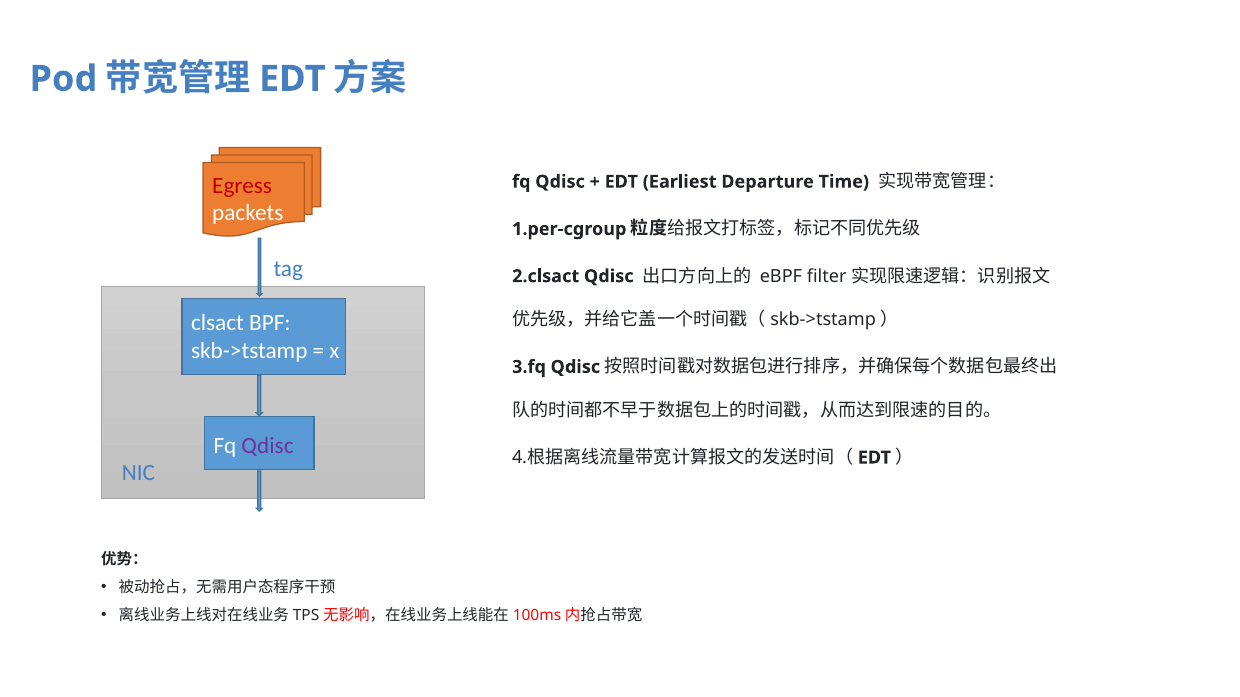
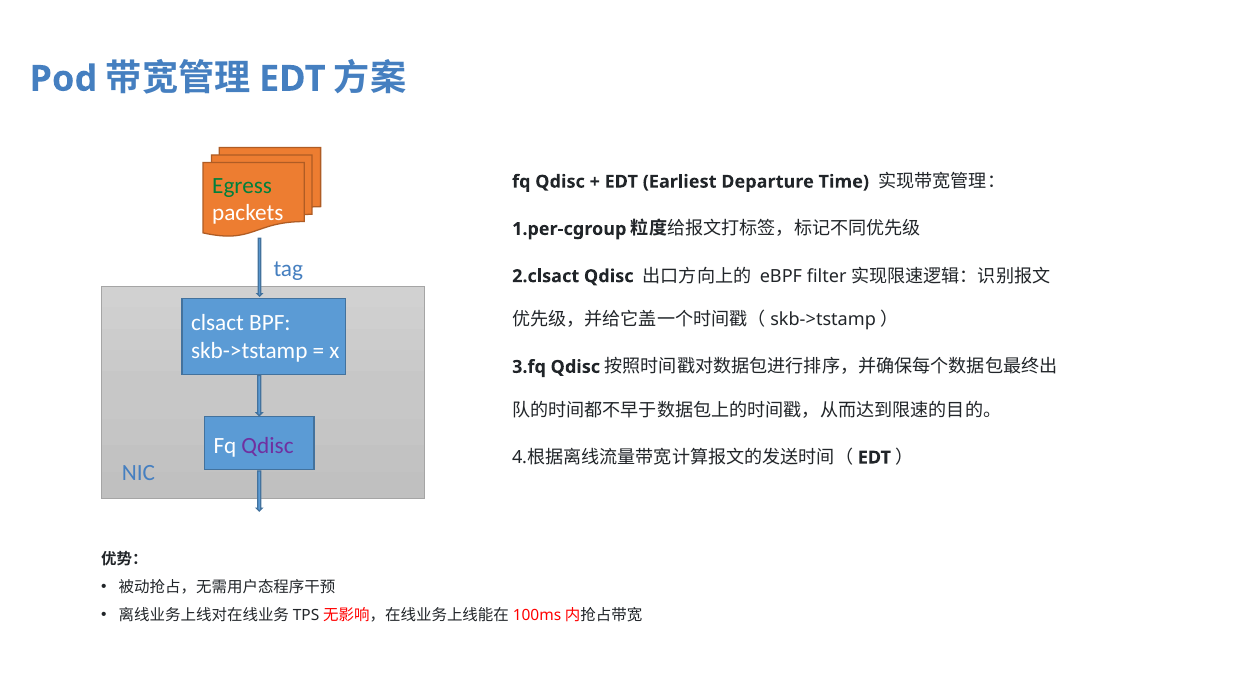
Egress colour: red -> green (242, 186)
